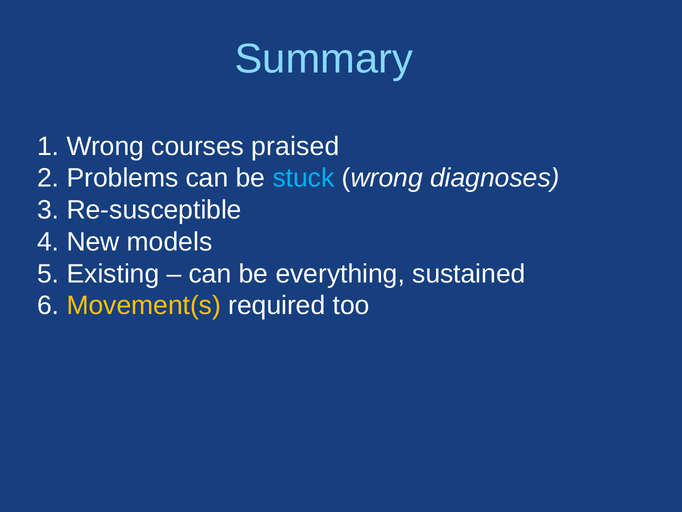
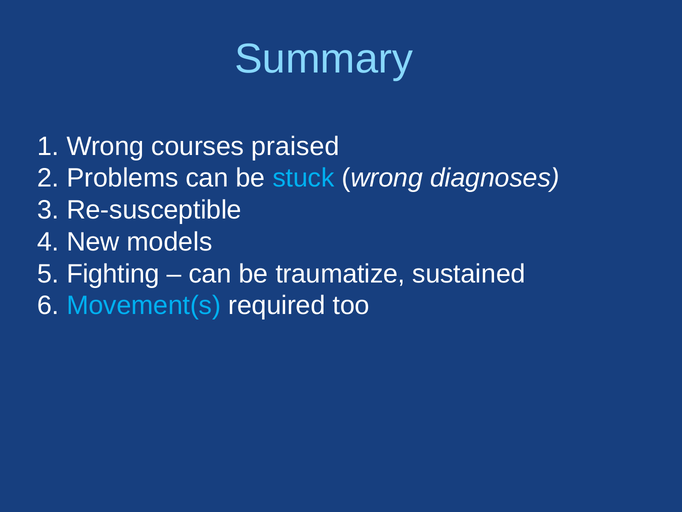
Existing: Existing -> Fighting (113, 274)
everything: everything -> traumatize (340, 274)
Movement(s colour: yellow -> light blue (144, 305)
